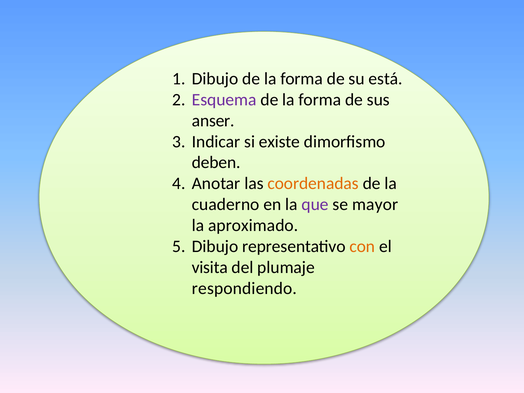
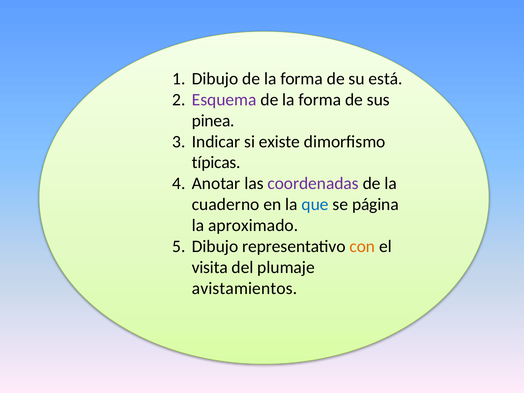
anser: anser -> pinea (213, 121)
deben: deben -> típicas (216, 163)
coordenadas colour: orange -> purple (313, 184)
que colour: purple -> blue (315, 204)
mayor: mayor -> página (375, 204)
respondiendo: respondiendo -> avistamientos (244, 288)
